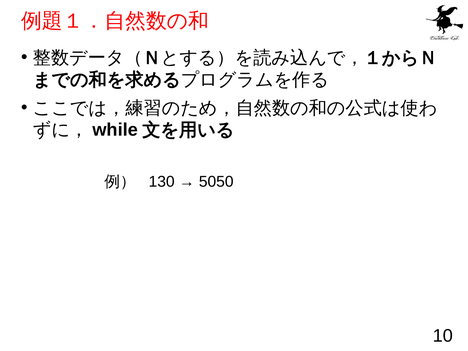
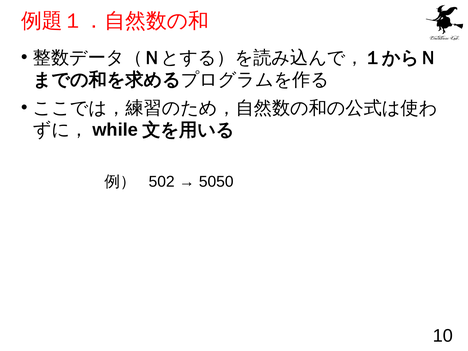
130: 130 -> 502 (162, 182)
